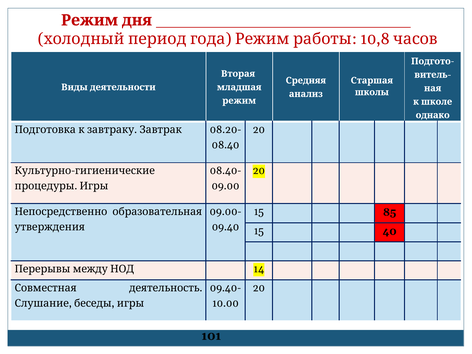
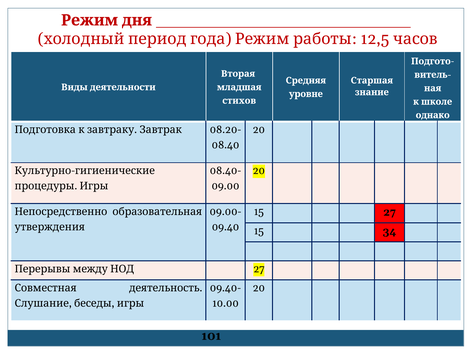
10,8: 10,8 -> 12,5 (375, 39)
школы: школы -> знание (372, 92)
анализ: анализ -> уровне (306, 94)
режим: режим -> стихов (239, 101)
15 85: 85 -> 27 (389, 212)
40: 40 -> 34 (390, 231)
14: 14 -> 27 (259, 269)
